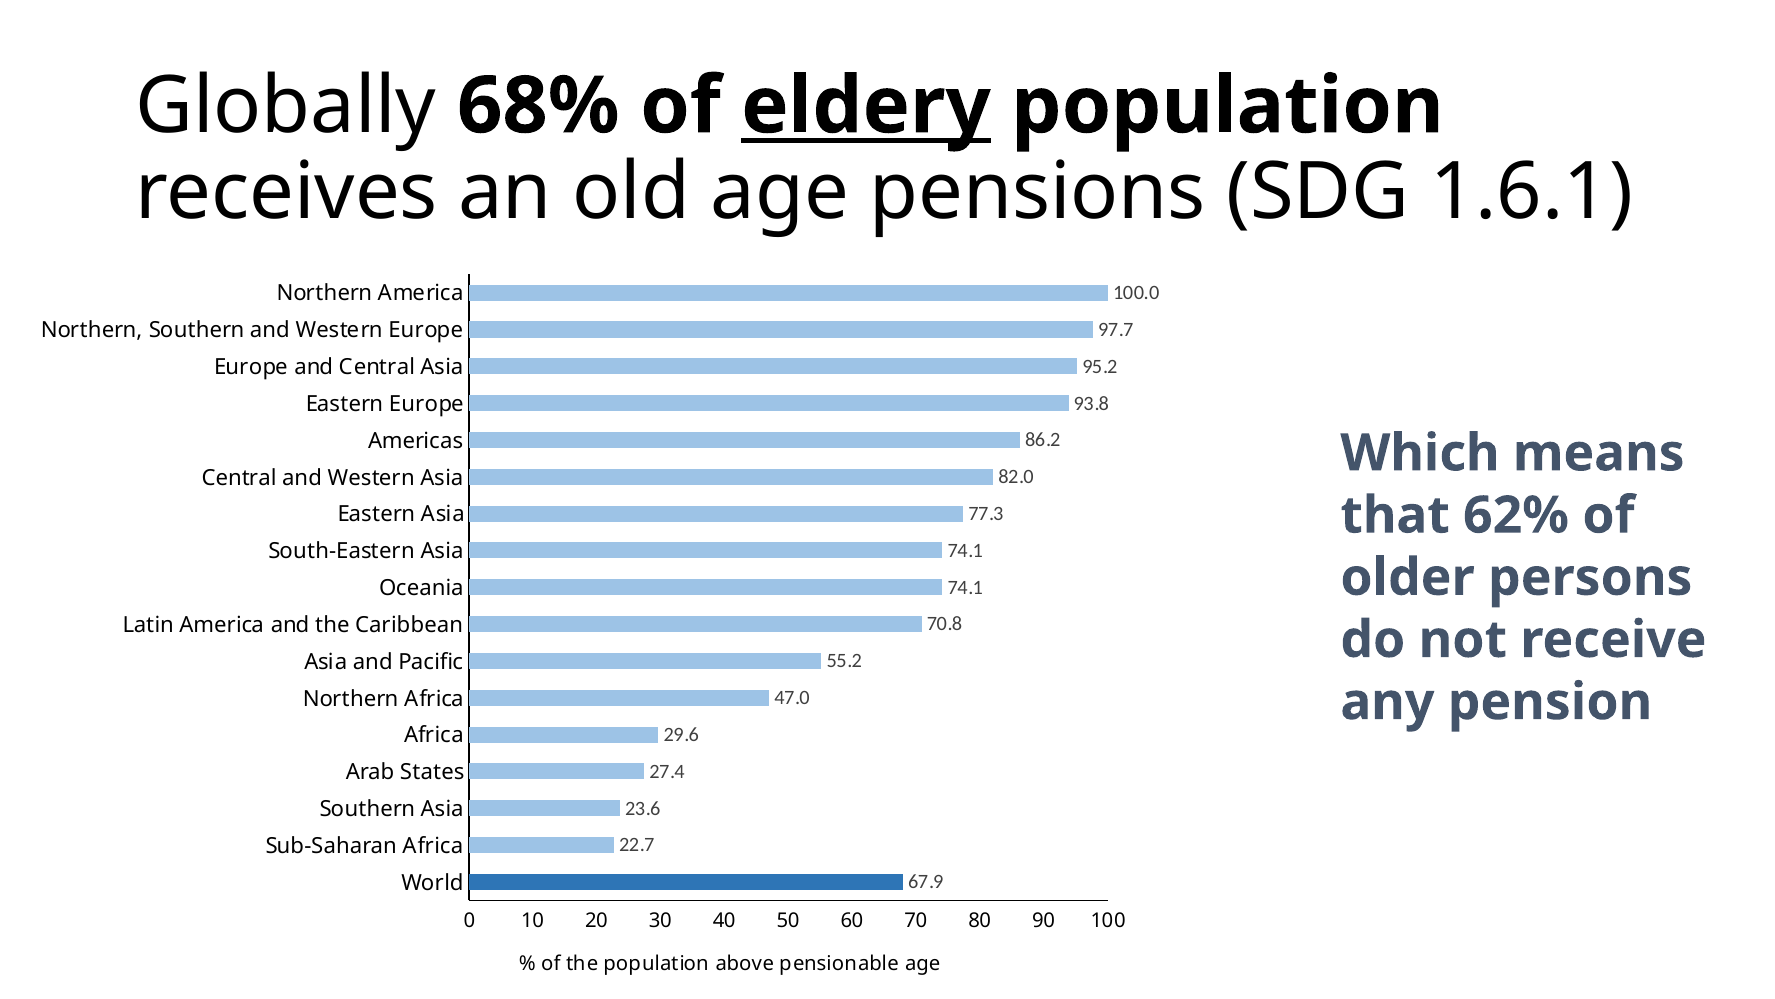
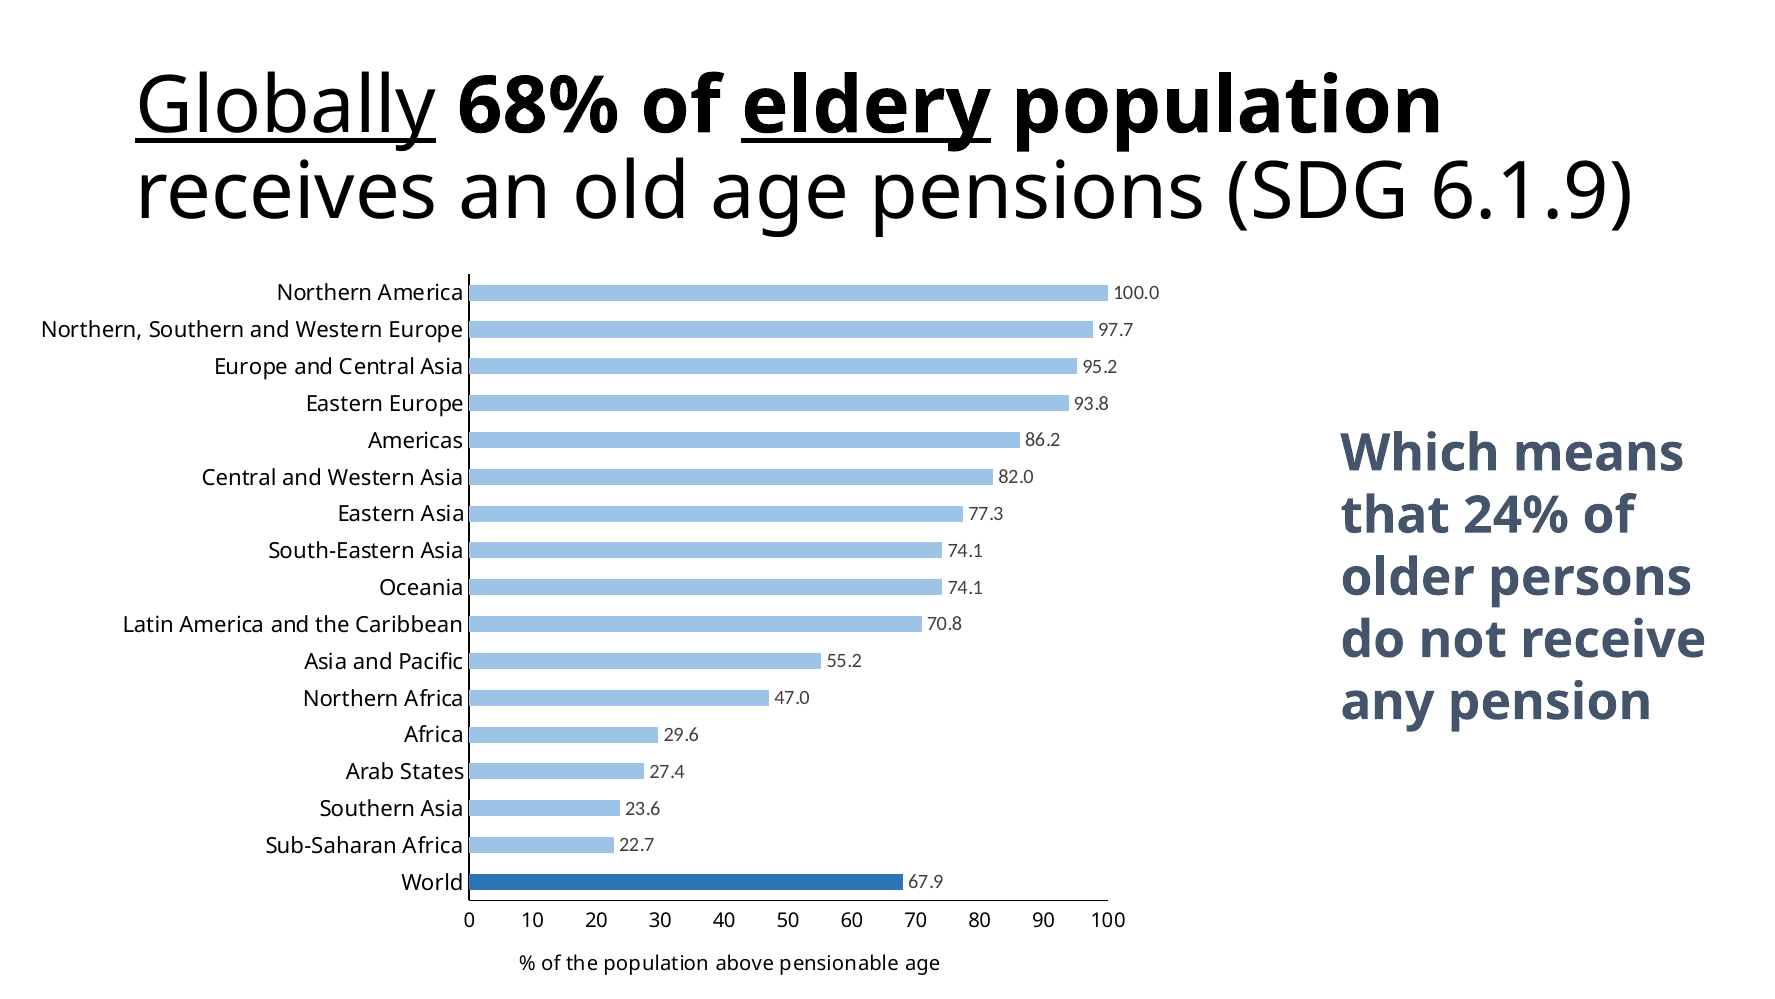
Globally underline: none -> present (286, 106)
1.6.1: 1.6.1 -> 6.1.9 (1531, 192)
62%: 62% -> 24% (1516, 515)
